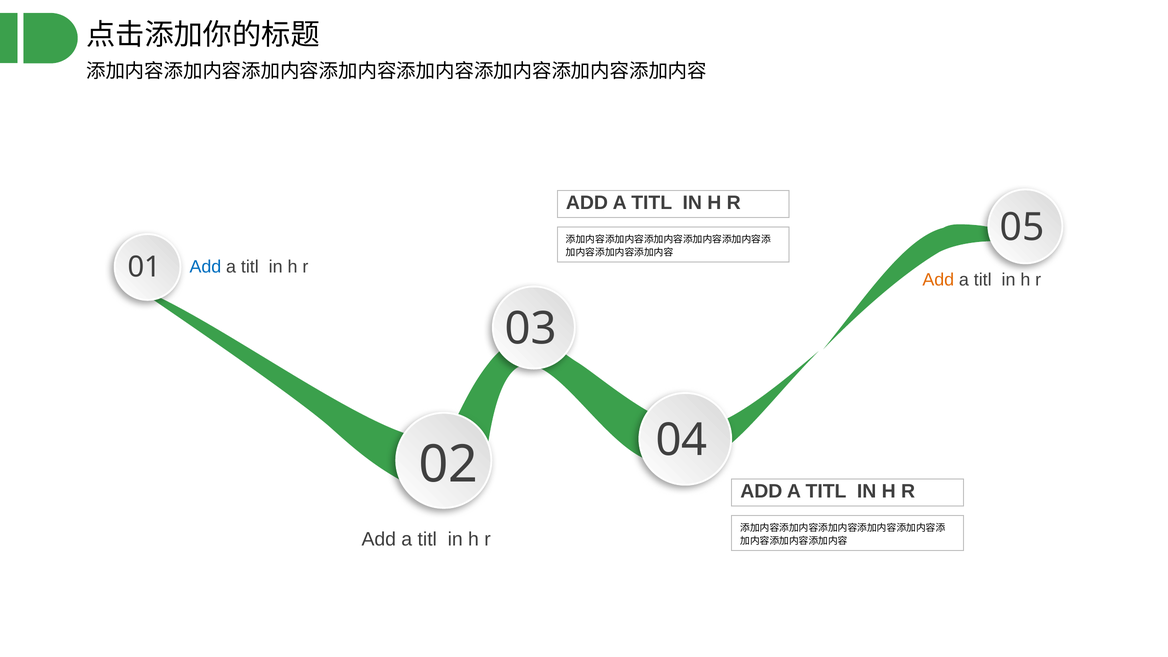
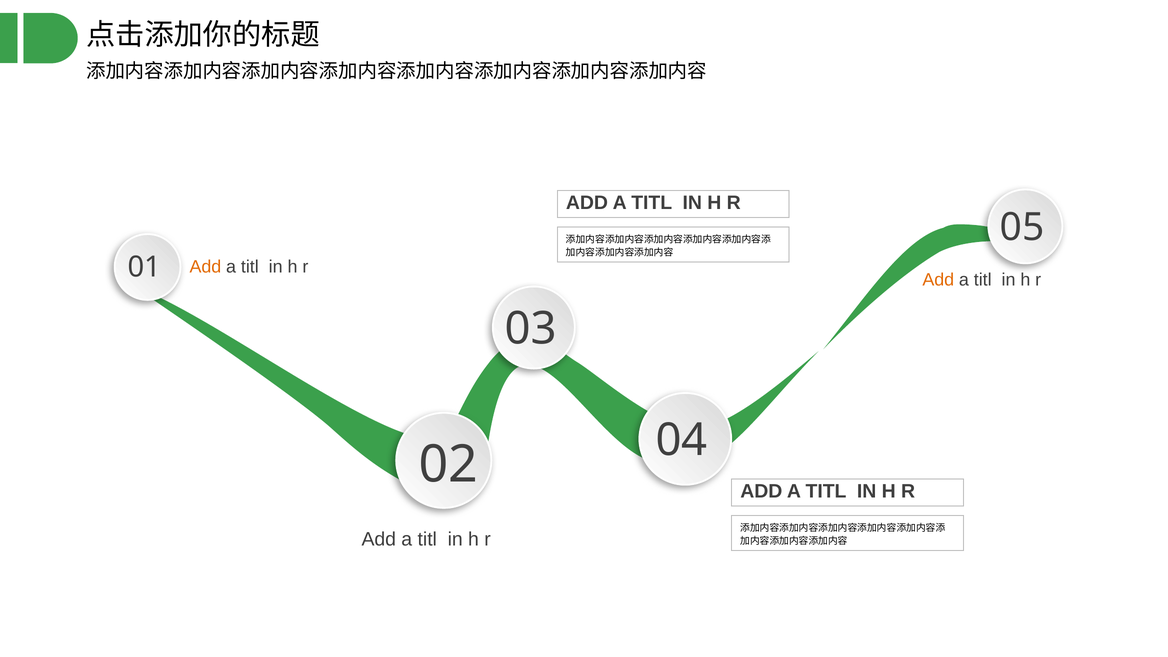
Add colour: blue -> orange (205, 267)
